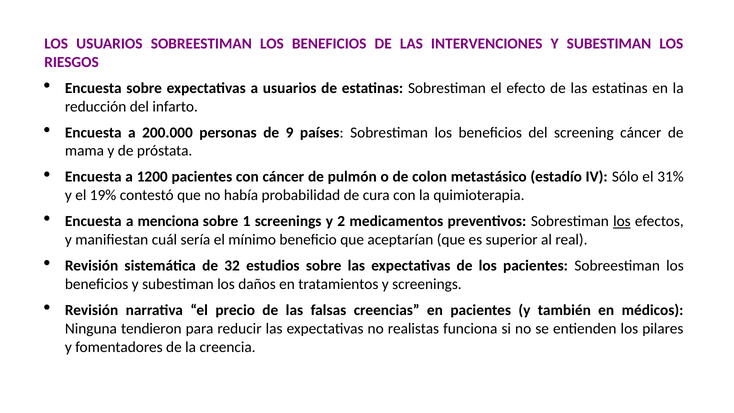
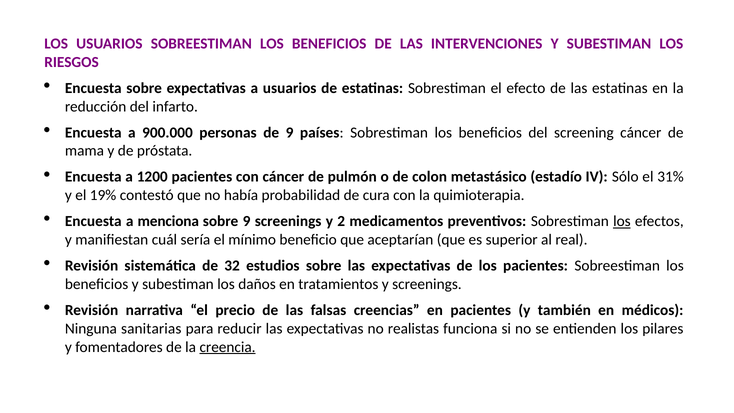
200.000: 200.000 -> 900.000 (167, 132)
sobre 1: 1 -> 9 (246, 221)
tendieron: tendieron -> sanitarias (151, 328)
creencia underline: none -> present (228, 347)
